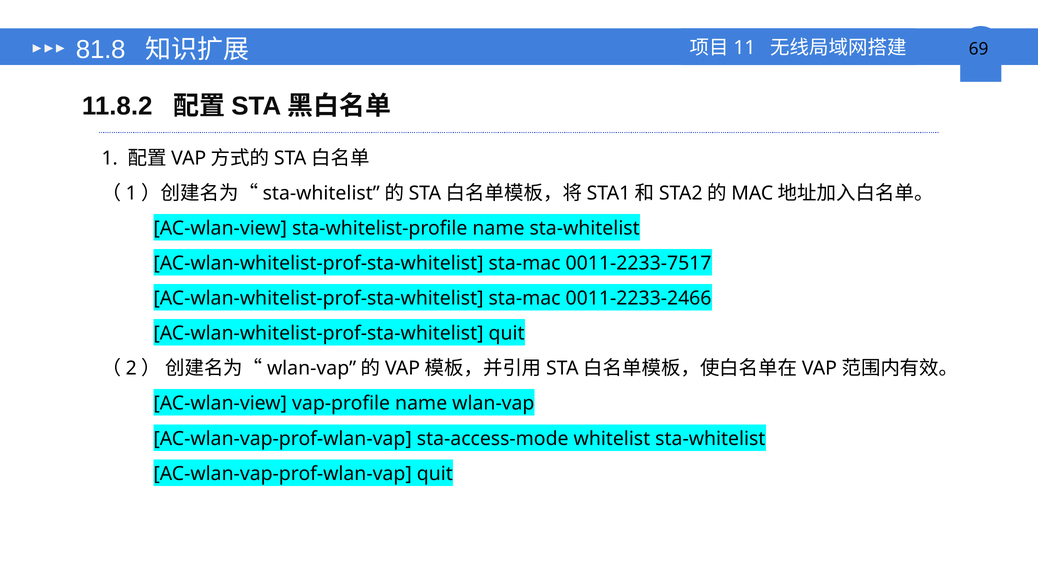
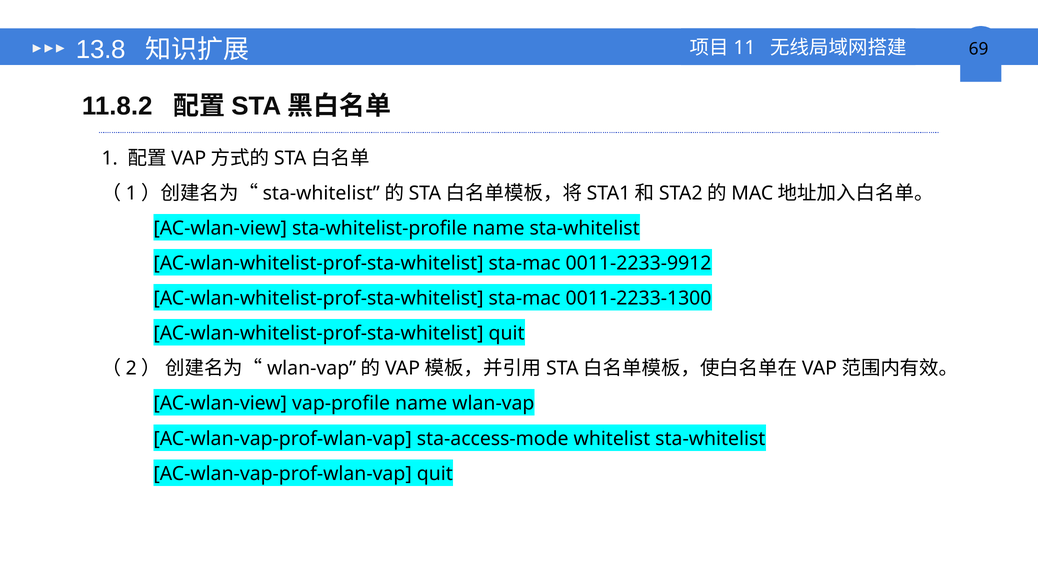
81.8: 81.8 -> 13.8 (101, 50)
0011-2233-7517: 0011-2233-7517 -> 0011-2233-9912 (639, 263)
0011-2233-2466: 0011-2233-2466 -> 0011-2233-1300 (639, 298)
